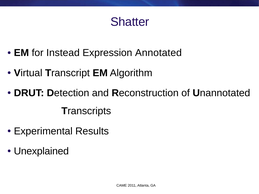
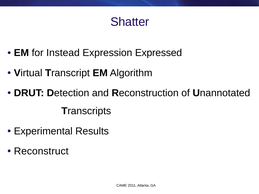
Annotated: Annotated -> Expressed (159, 53)
Unexplained: Unexplained -> Reconstruct (41, 151)
